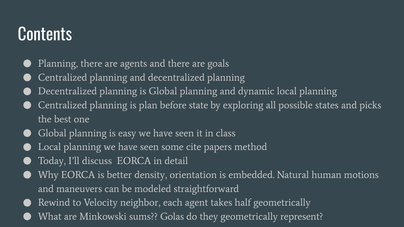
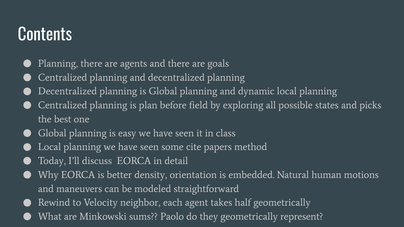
state: state -> field (198, 105)
Golas: Golas -> Paolo (172, 217)
